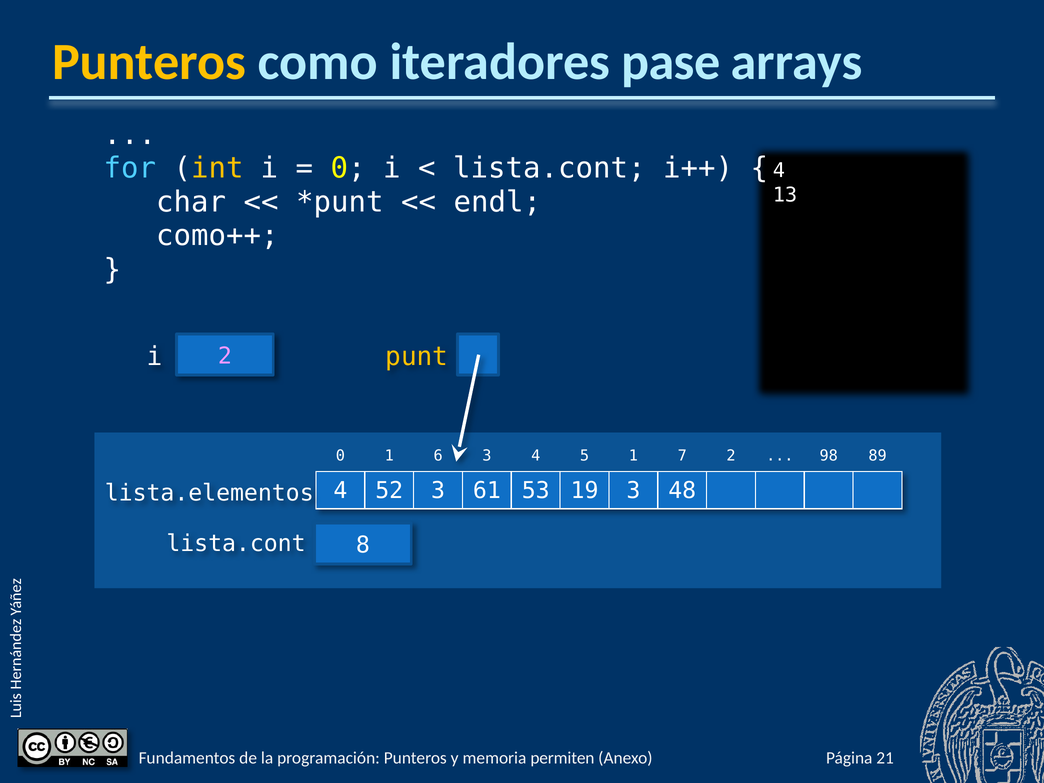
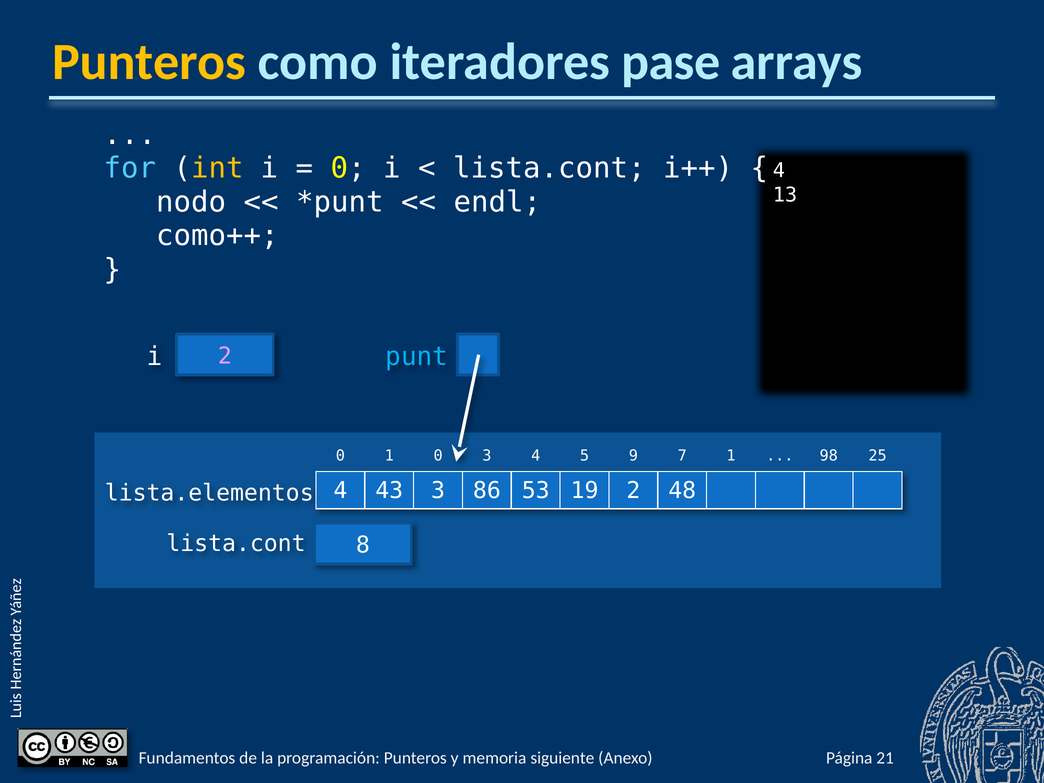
char: char -> nodo (191, 202)
punt colour: yellow -> light blue (417, 357)
1 6: 6 -> 0 (438, 456)
5 1: 1 -> 9 (633, 456)
7 2: 2 -> 1 (731, 456)
89: 89 -> 25 (878, 456)
52: 52 -> 43 (389, 490)
61: 61 -> 86 (487, 490)
19 3: 3 -> 2 (633, 490)
permiten: permiten -> siguiente (562, 758)
